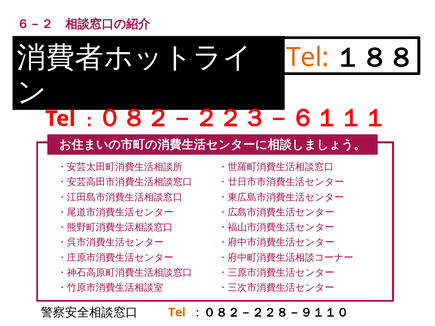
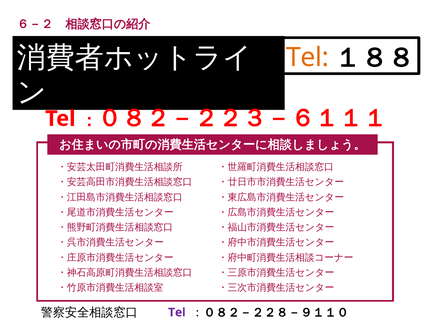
Tel colour: orange -> purple (177, 313)
